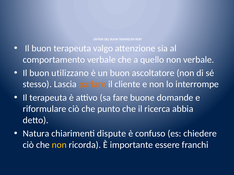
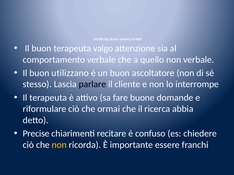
parlare colour: orange -> black (92, 84)
punto: punto -> ormai (109, 109)
Natura: Natura -> Precise (36, 134)
dispute: dispute -> recitare (112, 134)
